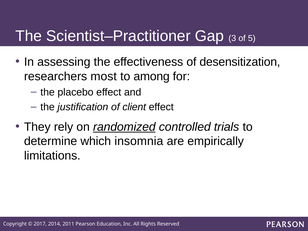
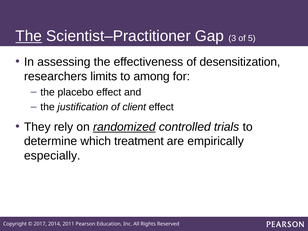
The underline: none -> present (29, 36)
most: most -> limits (104, 76)
insomnia: insomnia -> treatment (139, 141)
limitations: limitations -> especially (52, 156)
